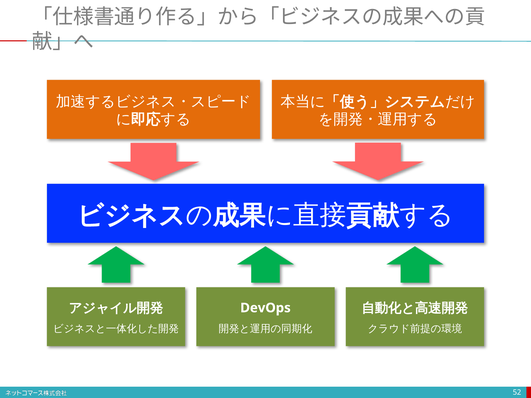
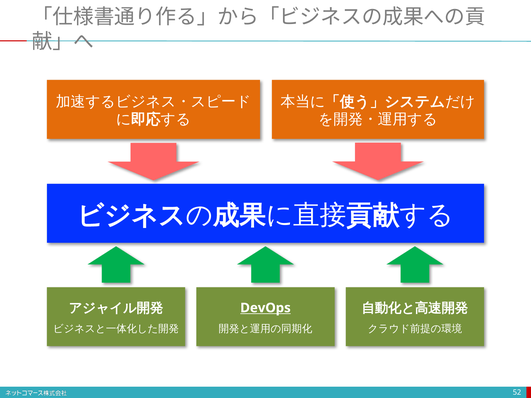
DevOps underline: none -> present (266, 308)
